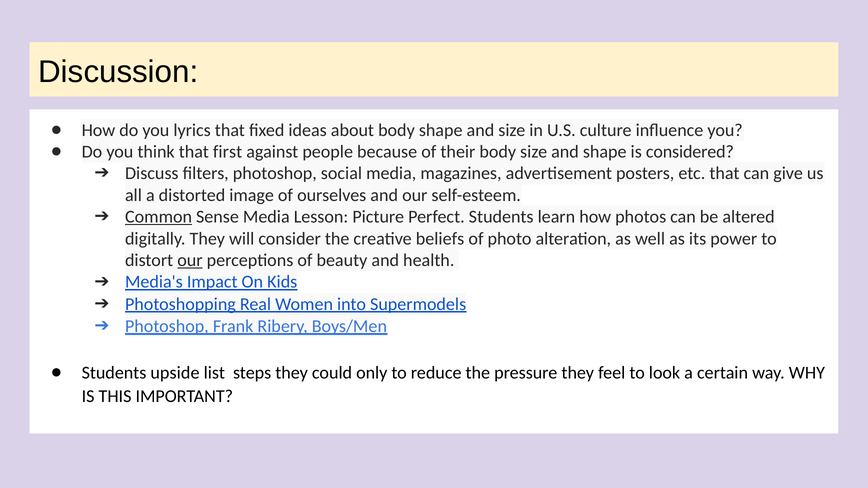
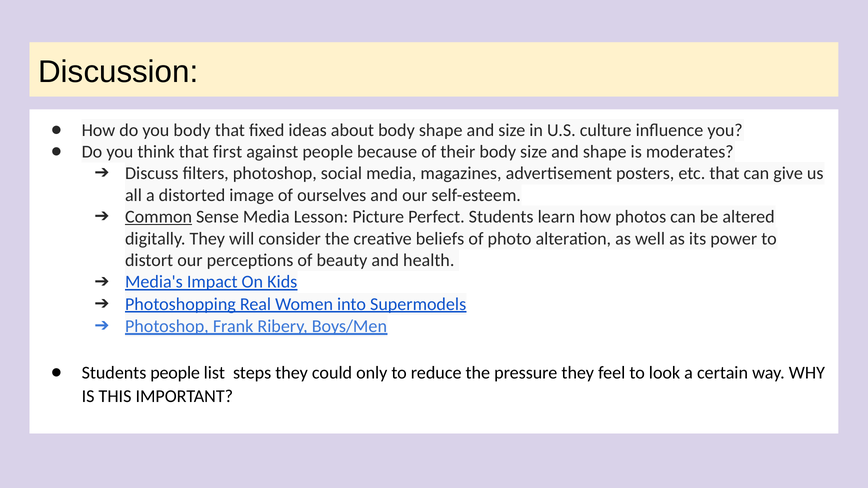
you lyrics: lyrics -> body (192, 130)
considered: considered -> moderates (690, 152)
our underline: present -> none (190, 260)
Students upside: upside -> people (175, 373)
